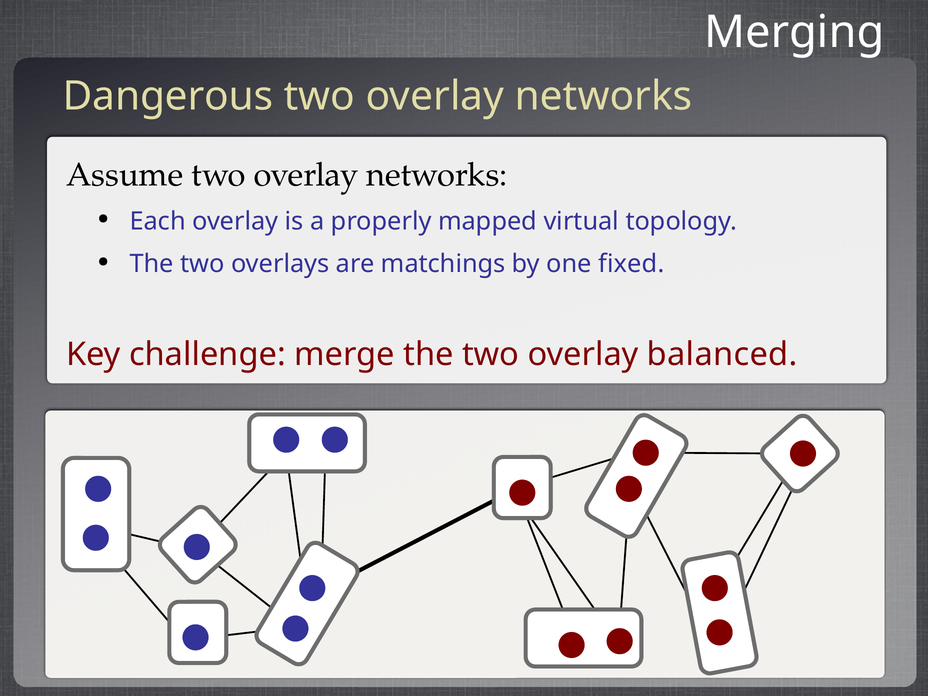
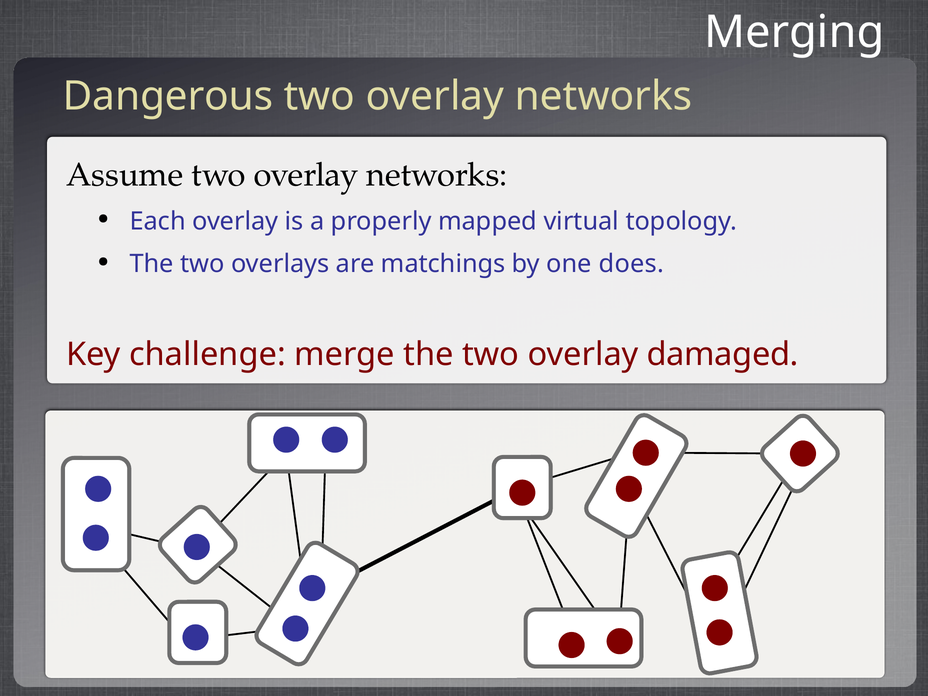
fixed: fixed -> does (631, 264)
balanced: balanced -> damaged (723, 355)
